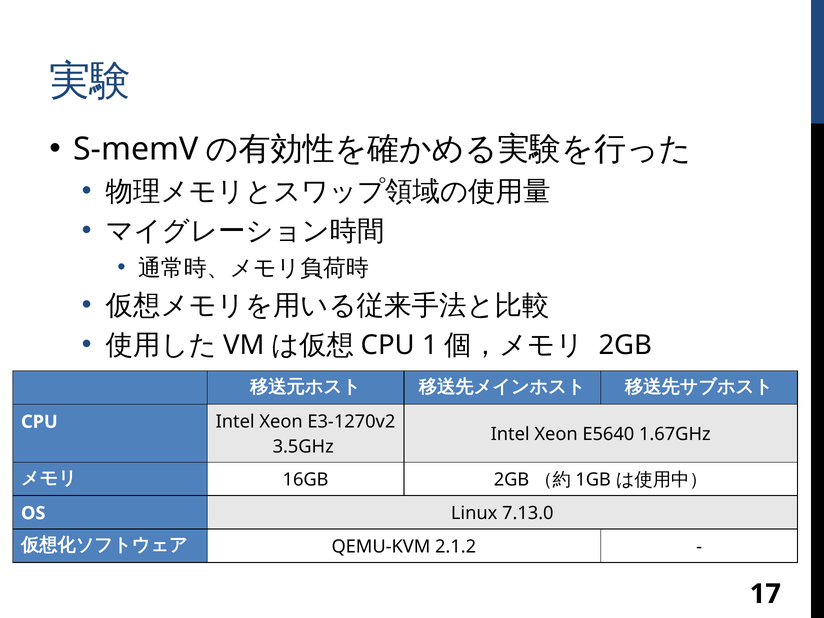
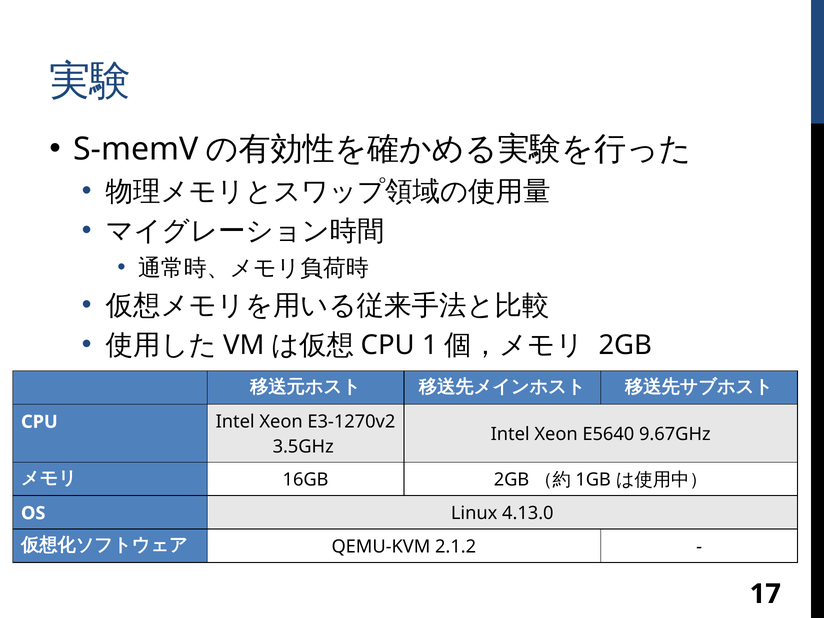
1.67GHz: 1.67GHz -> 9.67GHz (675, 434)
7.13.0: 7.13.0 -> 4.13.0 (528, 513)
